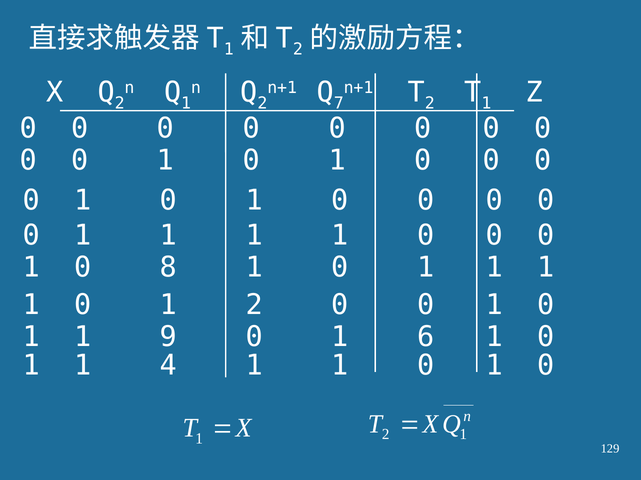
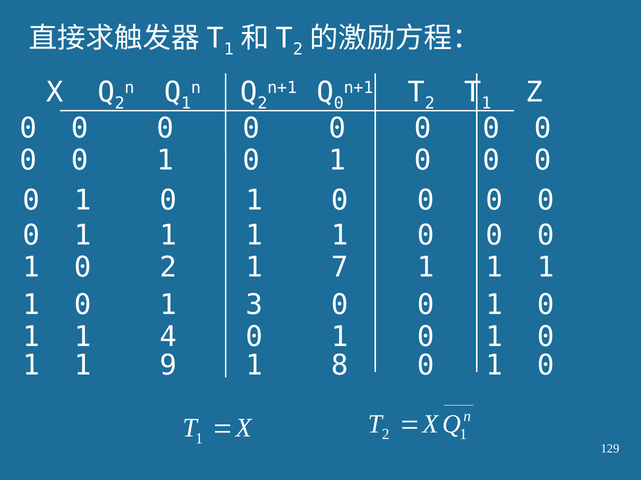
7: 7 -> 0 (339, 103)
0 8: 8 -> 2 (168, 268)
0: 0 -> 7 (340, 268)
0 1 2: 2 -> 3 (254, 305)
9: 9 -> 4 (168, 337)
6: 6 -> 0 (426, 337)
4: 4 -> 9 (168, 366)
1: 1 -> 8 (340, 366)
